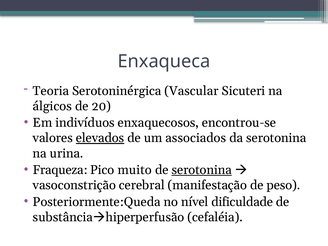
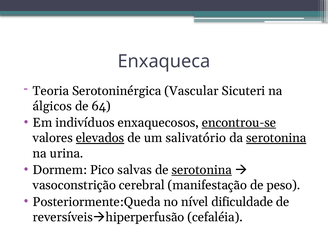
20: 20 -> 64 (101, 106)
encontrou-se underline: none -> present (239, 123)
associados: associados -> salivatório (196, 138)
serotonina underline: none -> present (276, 138)
Fraqueza: Fraqueza -> Dormem (60, 170)
muito: muito -> salvas (135, 170)
substância: substância -> reversíveis (63, 217)
